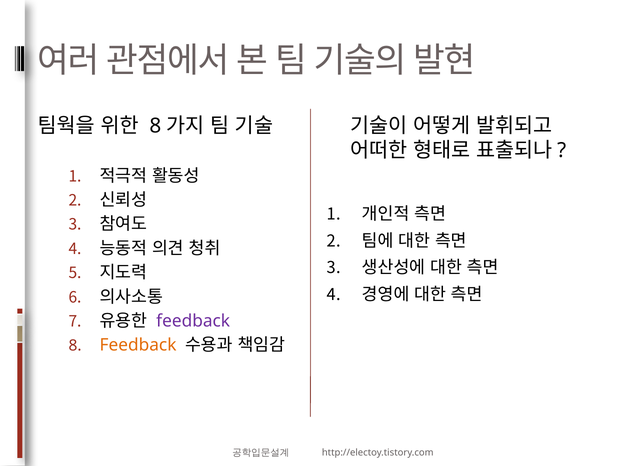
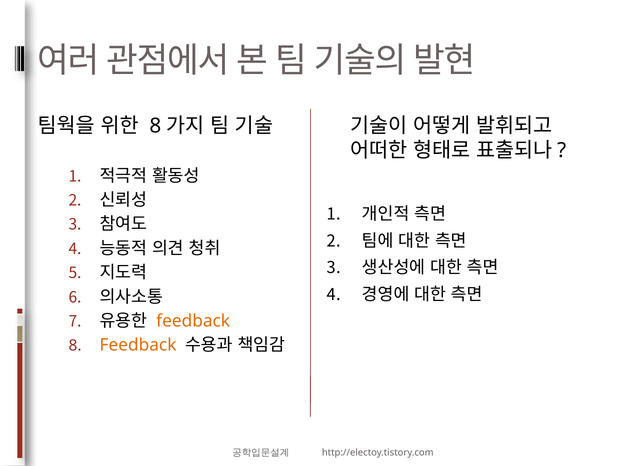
feedback colour: purple -> orange (193, 321)
